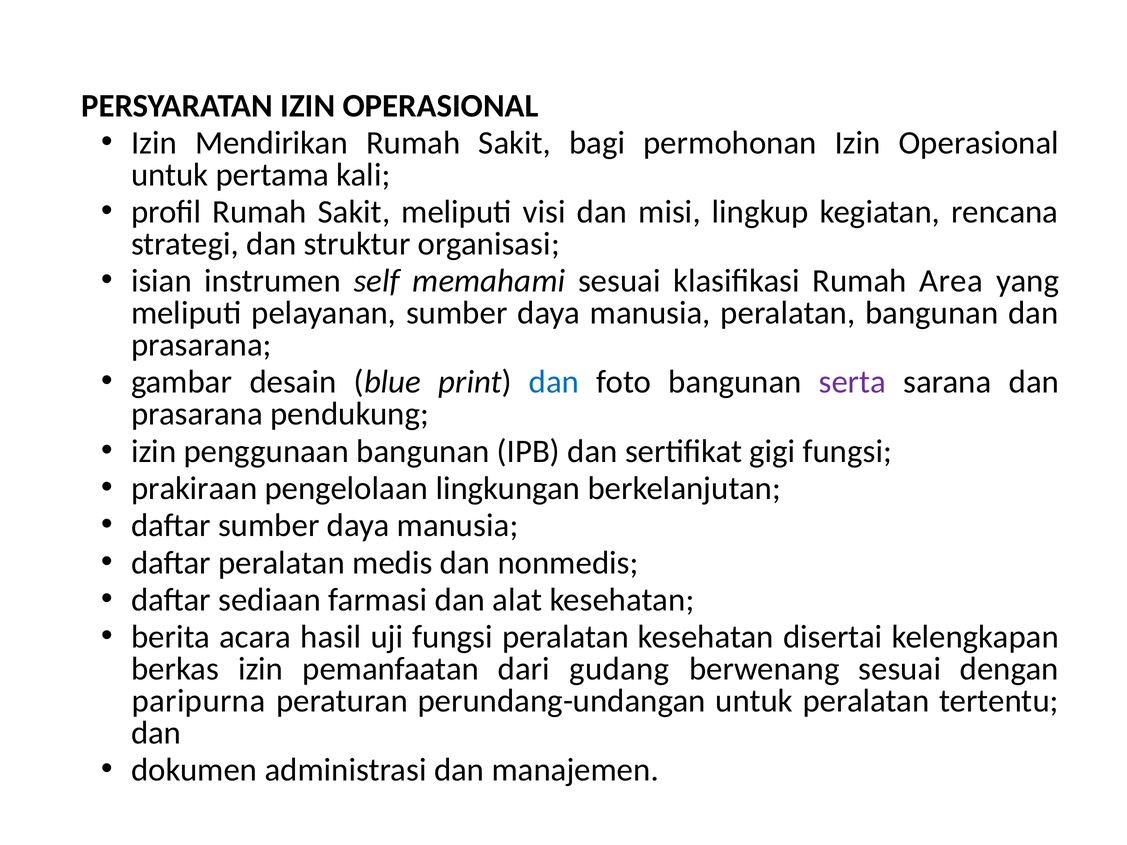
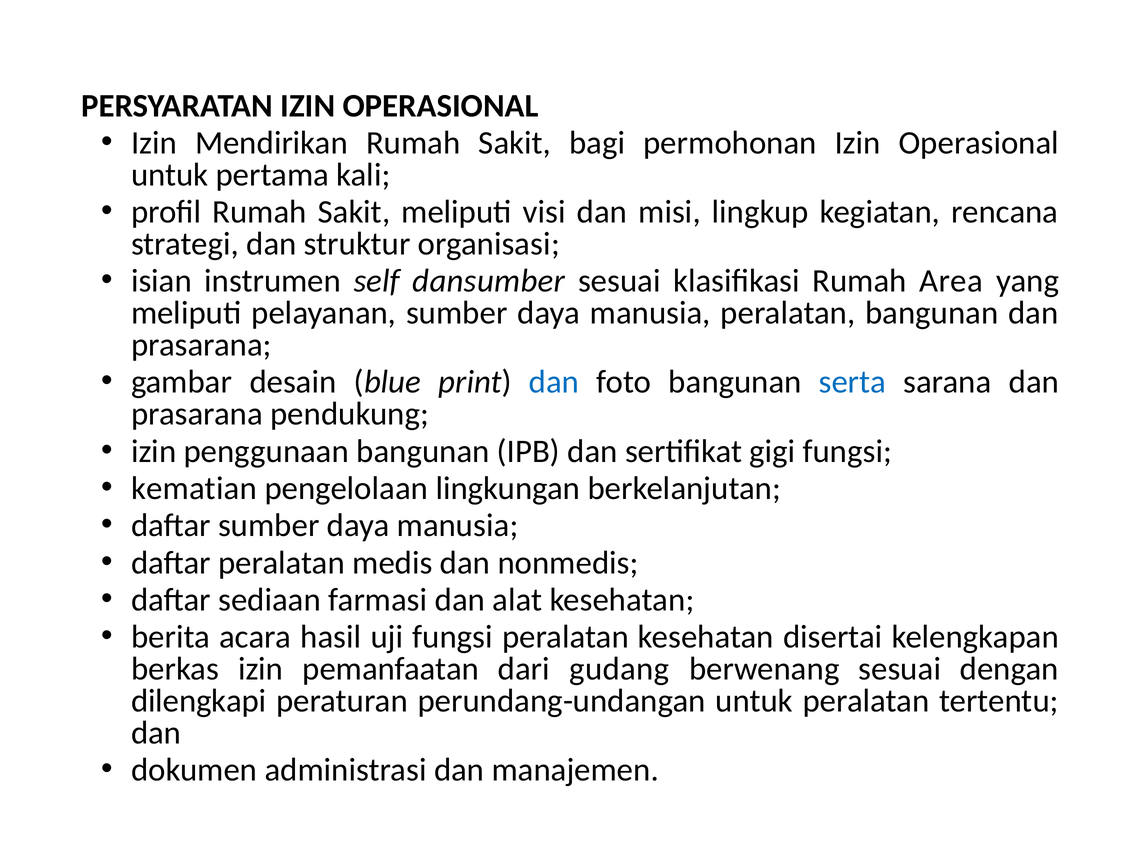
memahami: memahami -> dansumber (489, 281)
serta colour: purple -> blue (852, 382)
prakiraan: prakiraan -> kematian (194, 489)
paripurna: paripurna -> dilengkapi (199, 701)
